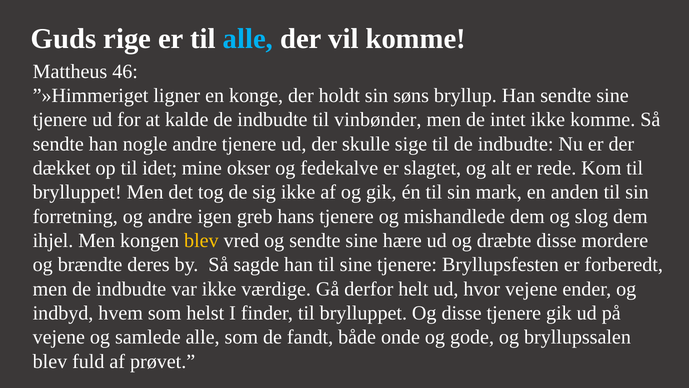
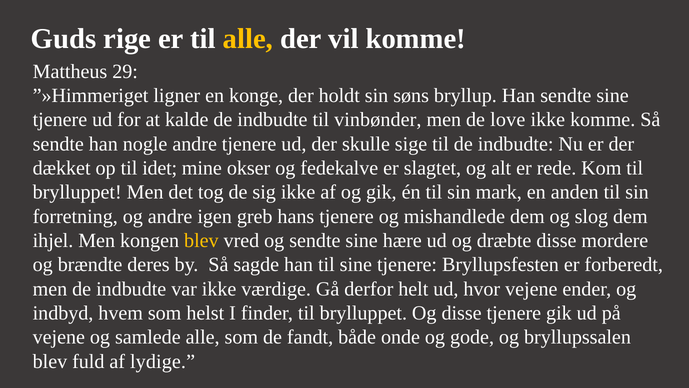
alle colour: light blue -> yellow (248, 39)
46: 46 -> 29 (125, 71)
intet: intet -> love (508, 120)
prøvet: prøvet -> lydige (163, 361)
